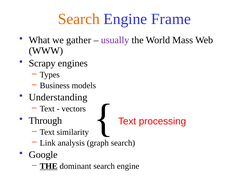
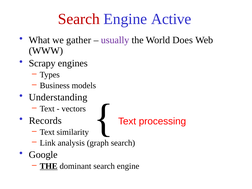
Search colour: orange -> red (79, 19)
Frame: Frame -> Active (171, 19)
Mass: Mass -> Does (183, 40)
Through: Through -> Records (45, 121)
